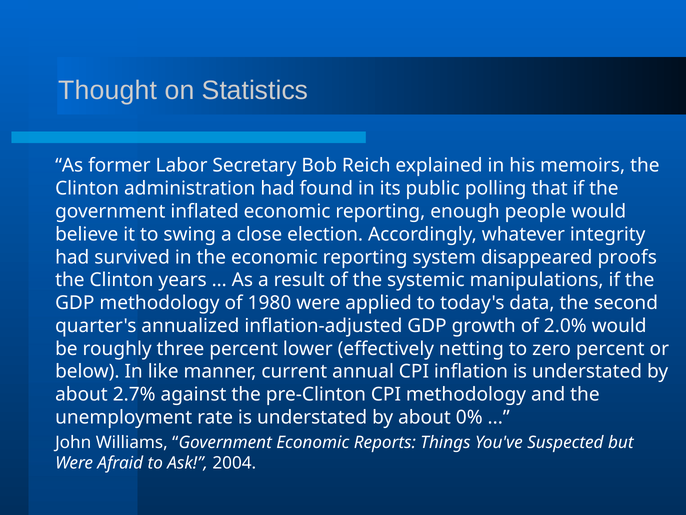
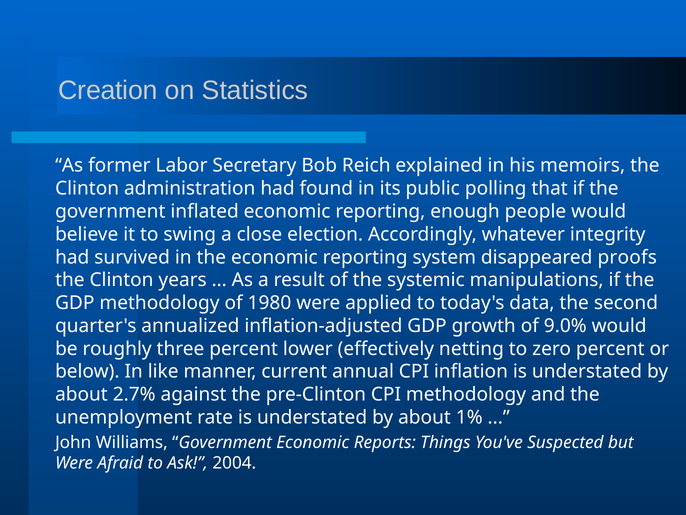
Thought: Thought -> Creation (108, 90)
2.0%: 2.0% -> 9.0% (565, 326)
0%: 0% -> 1% (469, 417)
